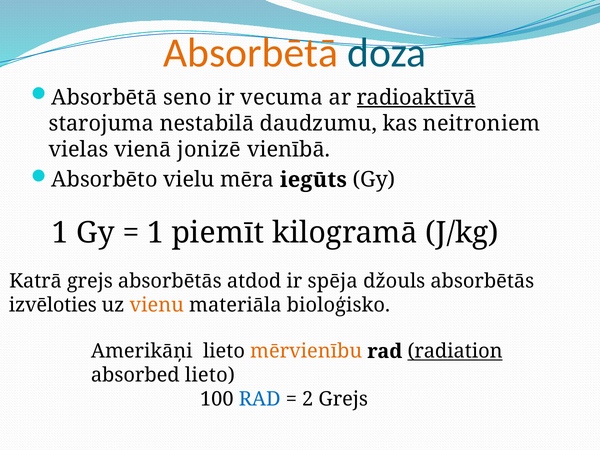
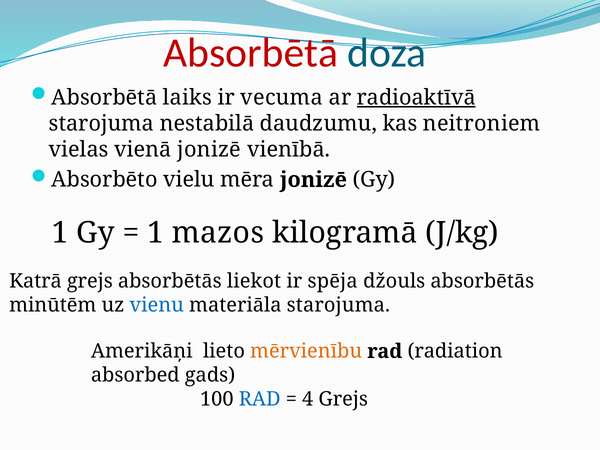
Absorbētā colour: orange -> red (251, 53)
seno: seno -> laiks (187, 97)
mēra iegūts: iegūts -> jonizē (313, 180)
piemīt: piemīt -> mazos (218, 233)
atdod: atdod -> liekot (254, 281)
izvēloties: izvēloties -> minūtēm (53, 305)
vienu colour: orange -> blue (157, 305)
materiāla bioloģisko: bioloģisko -> starojuma (338, 305)
radiation underline: present -> none (455, 351)
absorbed lieto: lieto -> gads (210, 375)
2: 2 -> 4 (308, 399)
